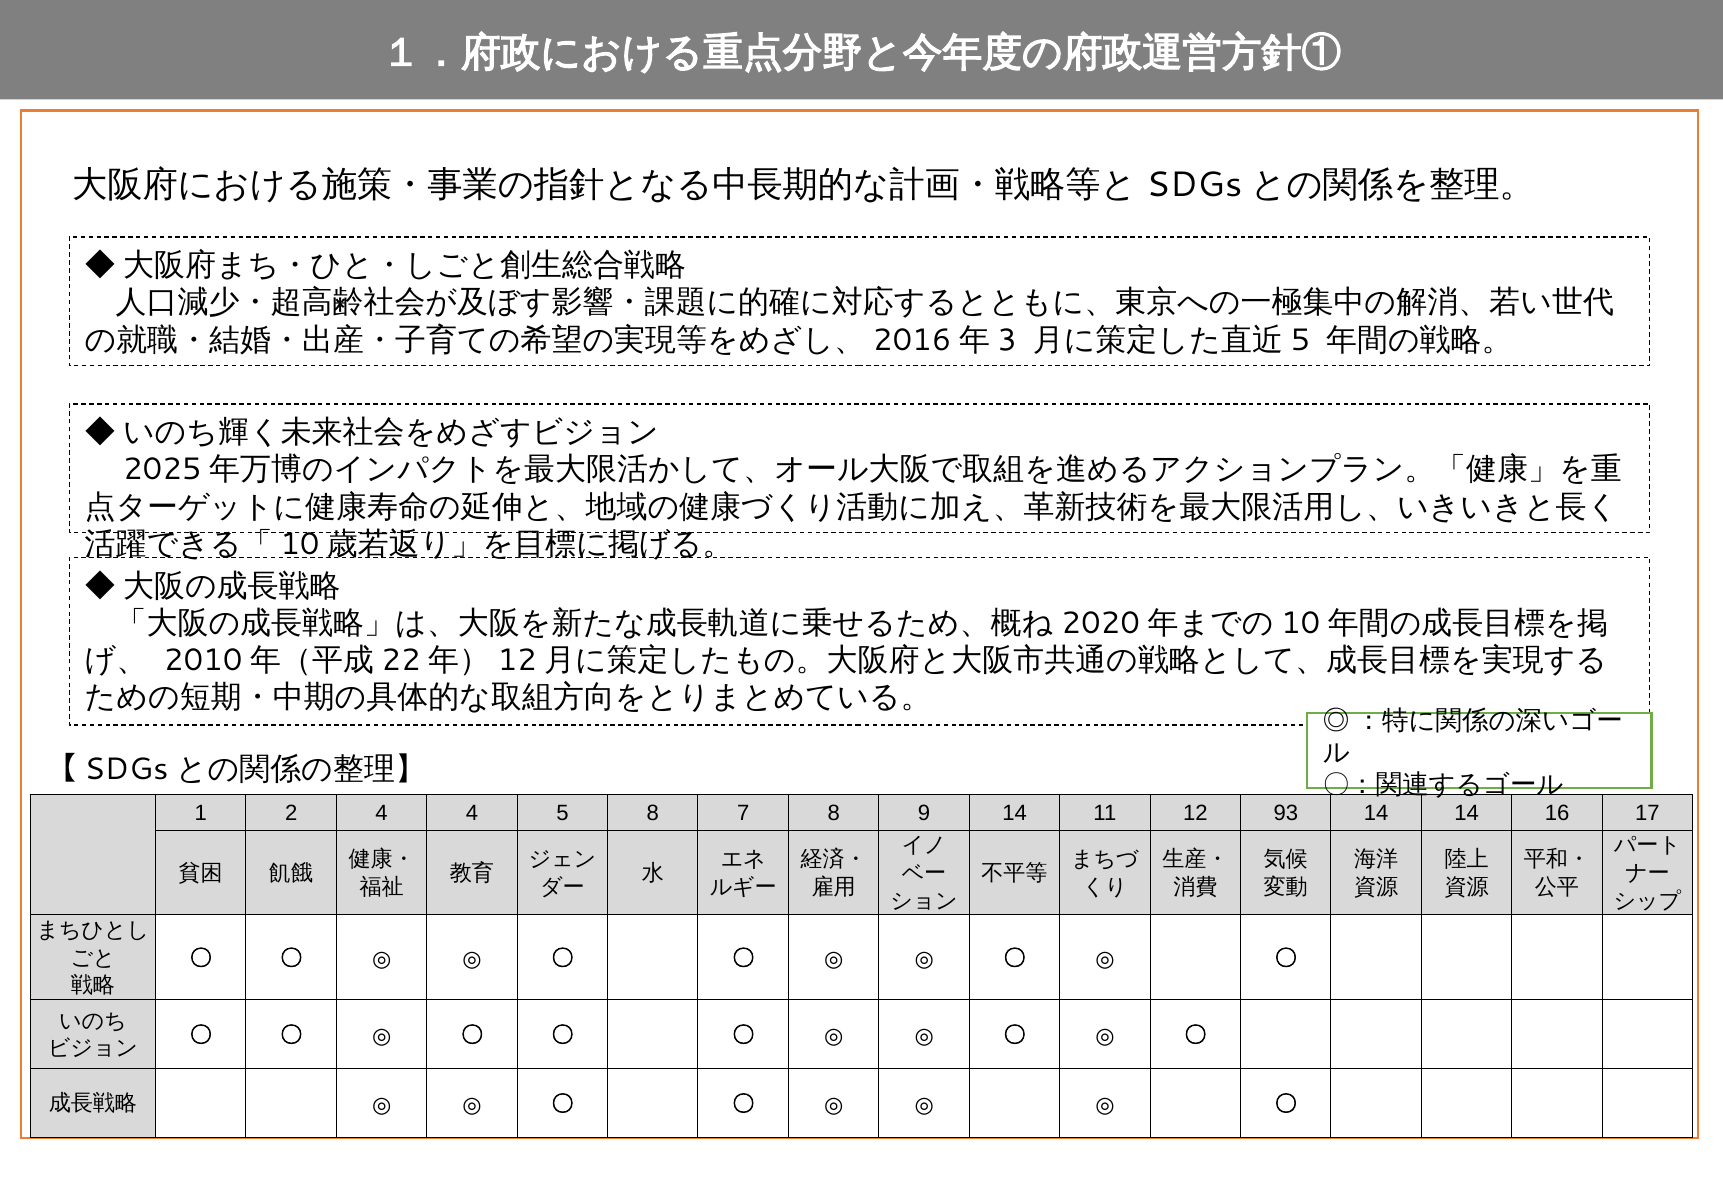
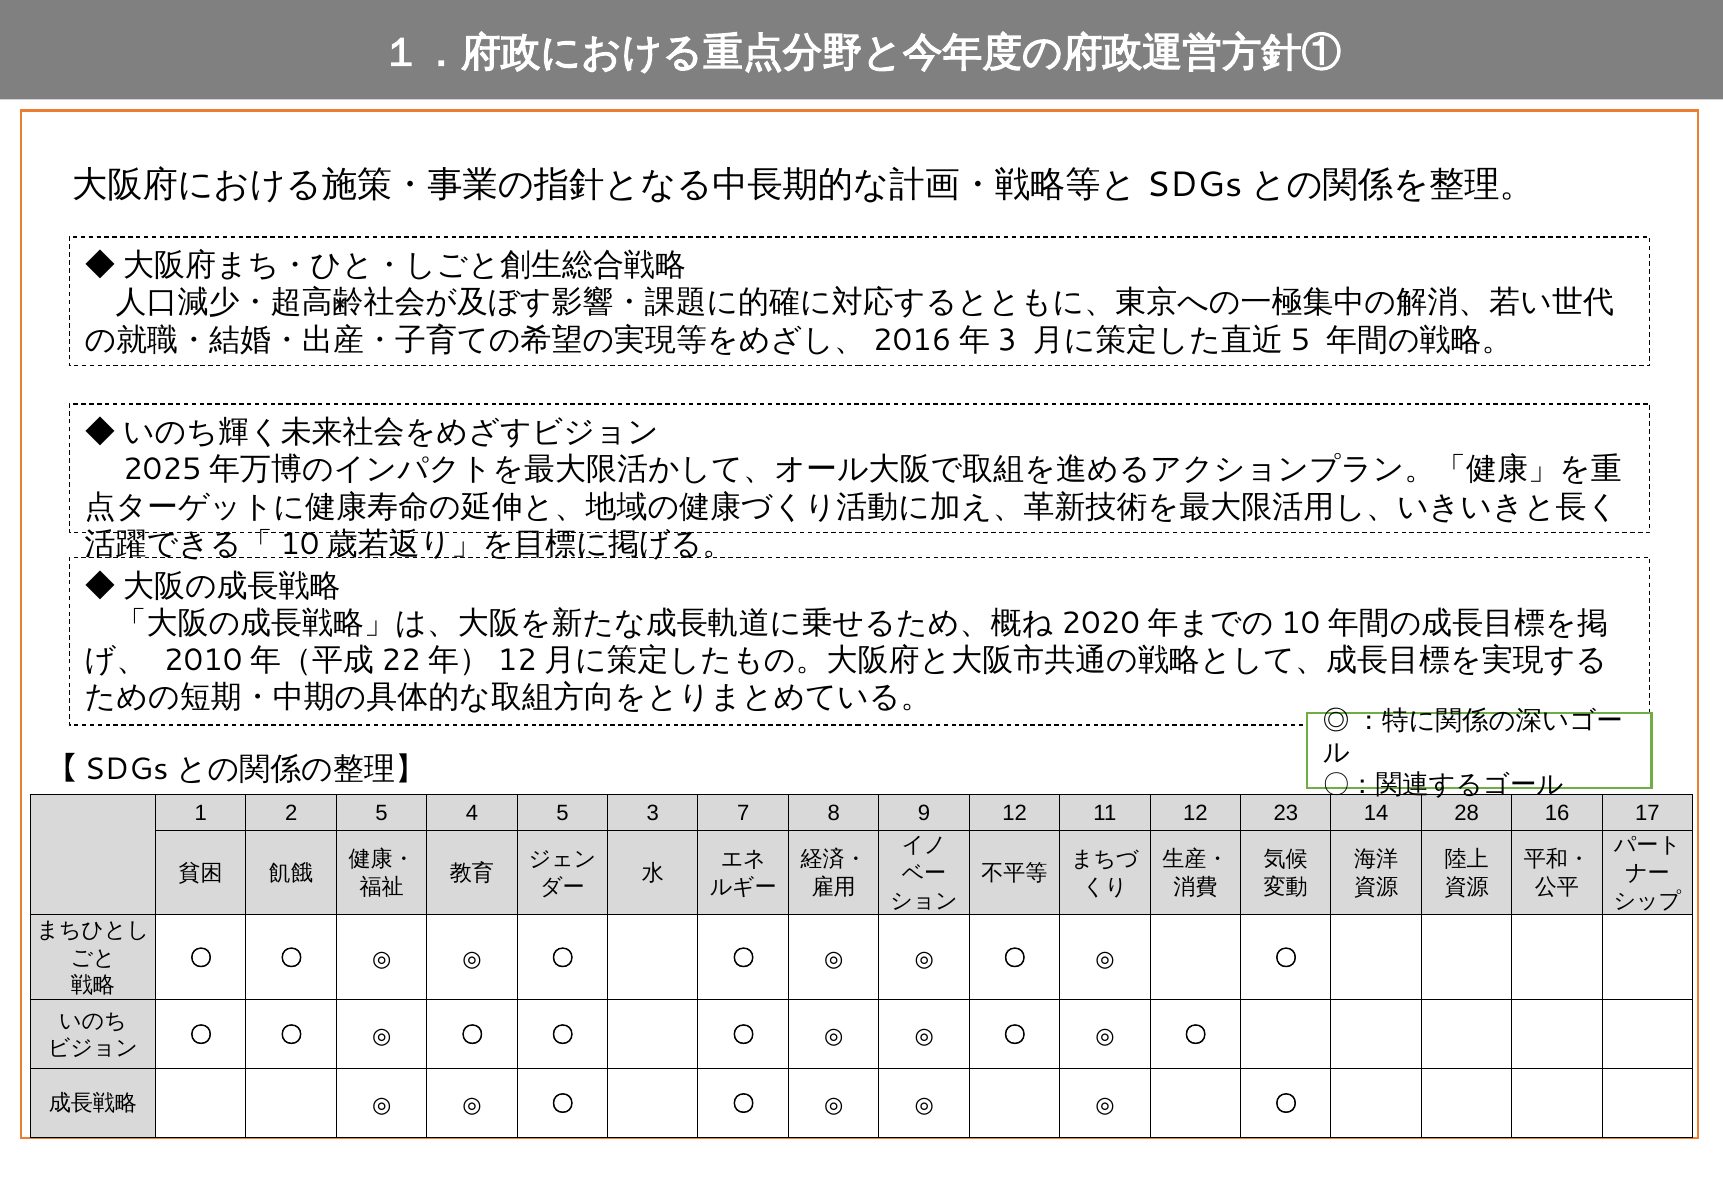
2 4: 4 -> 5 (382, 813)
5 8: 8 -> 3 (653, 813)
9 14: 14 -> 12 (1015, 813)
93: 93 -> 23 (1286, 813)
14 14: 14 -> 28 (1467, 813)
